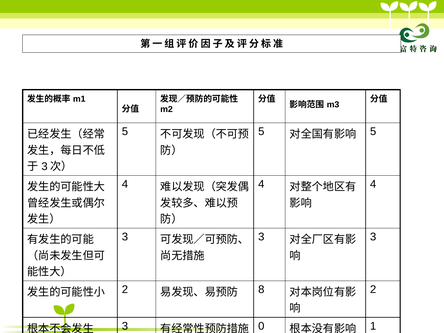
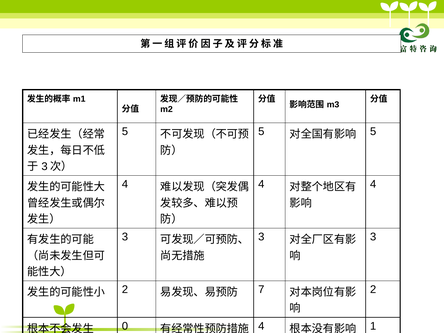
8: 8 -> 7 (261, 289)
3: 3 -> 0 (125, 326)
0: 0 -> 4 (261, 326)
